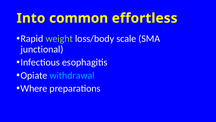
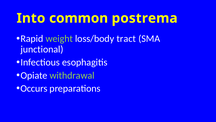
effortless: effortless -> postrema (145, 18)
scale: scale -> tract (126, 38)
withdrawal colour: light blue -> light green (72, 75)
Where: Where -> Occurs (34, 88)
